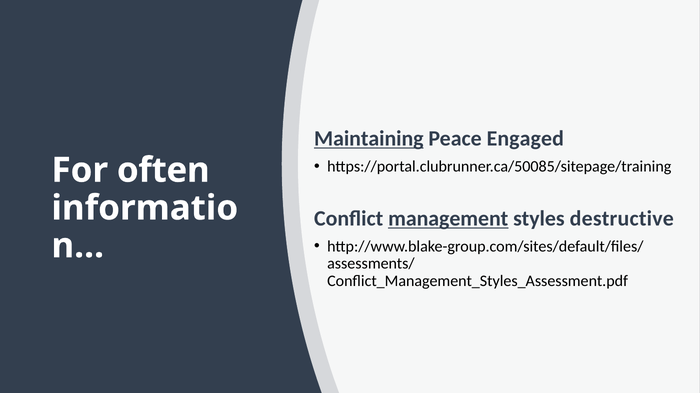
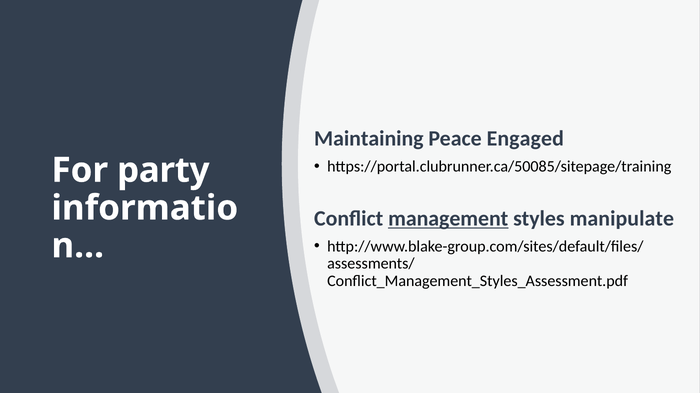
Maintaining underline: present -> none (369, 139)
often: often -> party (163, 171)
destructive: destructive -> manipulate (622, 219)
